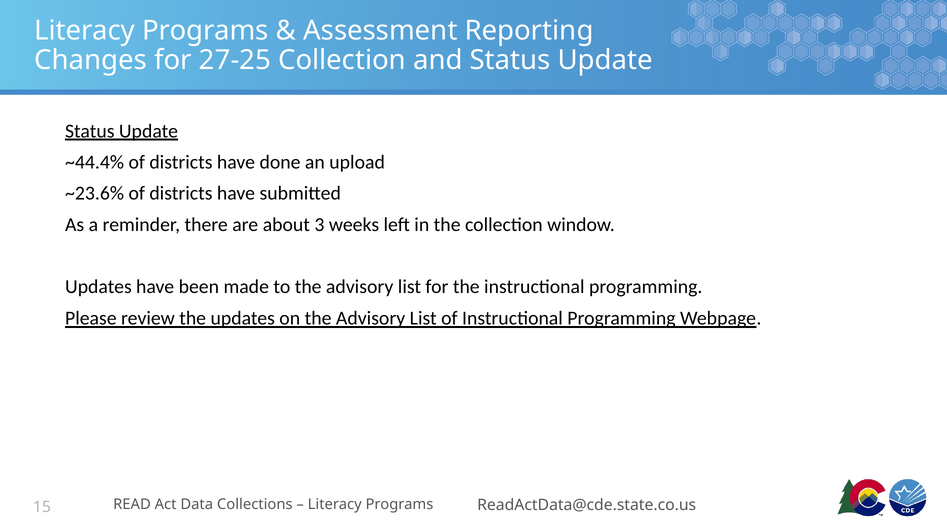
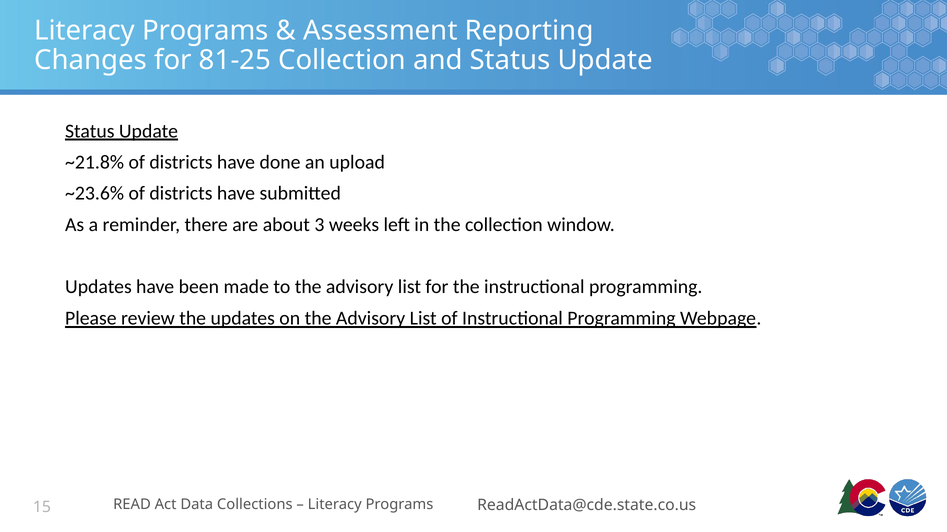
27-25: 27-25 -> 81-25 (235, 60)
~44.4%: ~44.4% -> ~21.8% (95, 163)
